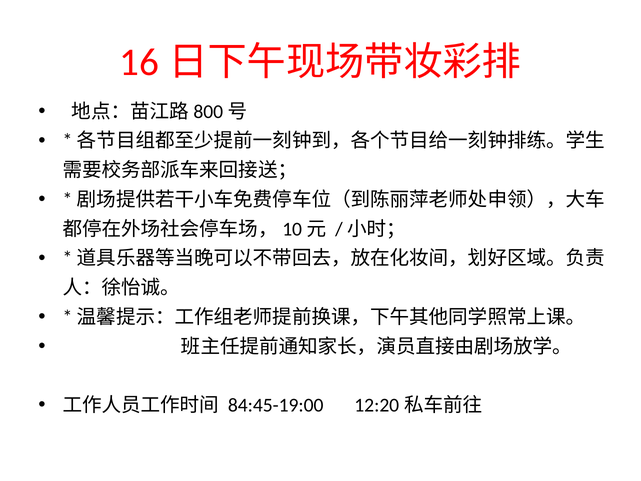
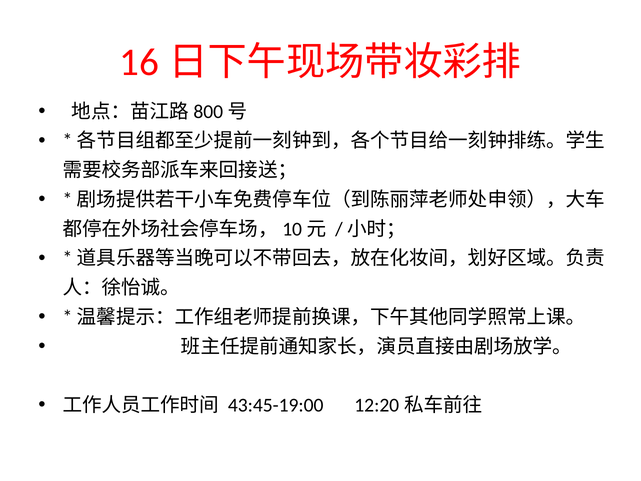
84:45-19:00: 84:45-19:00 -> 43:45-19:00 (276, 405)
